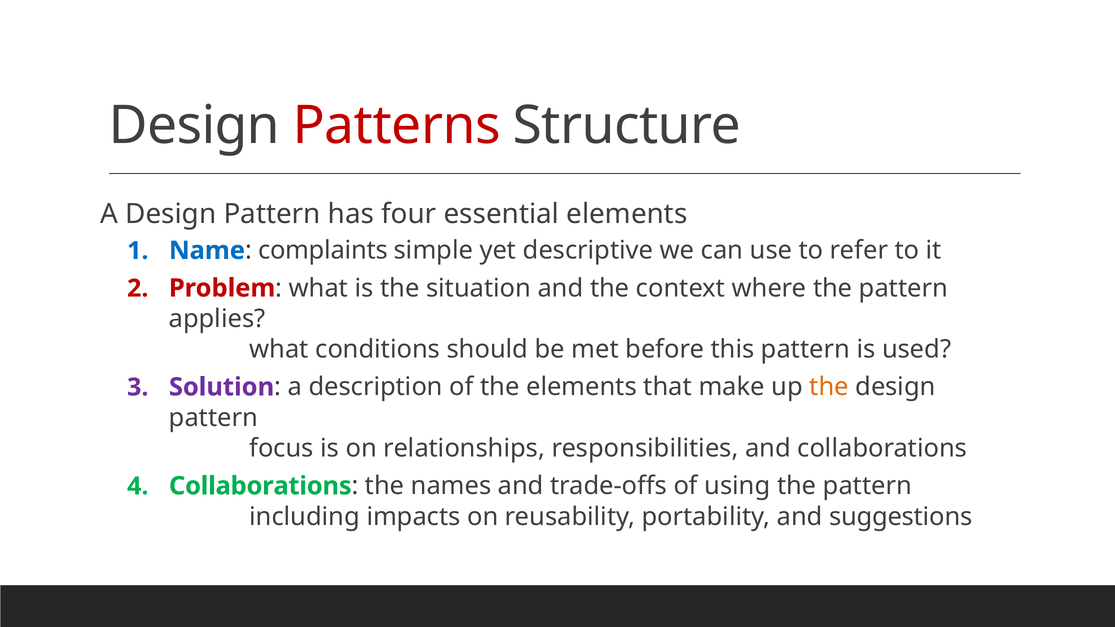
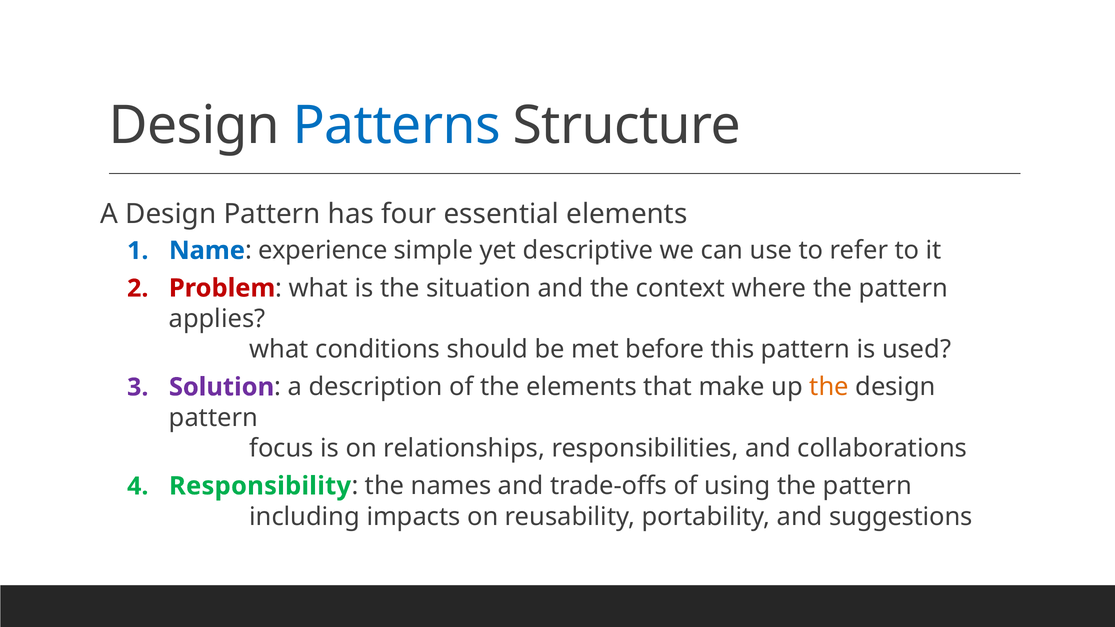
Patterns colour: red -> blue (397, 126)
complaints: complaints -> experience (323, 251)
Collaborations: Collaborations -> Responsibility (260, 486)
